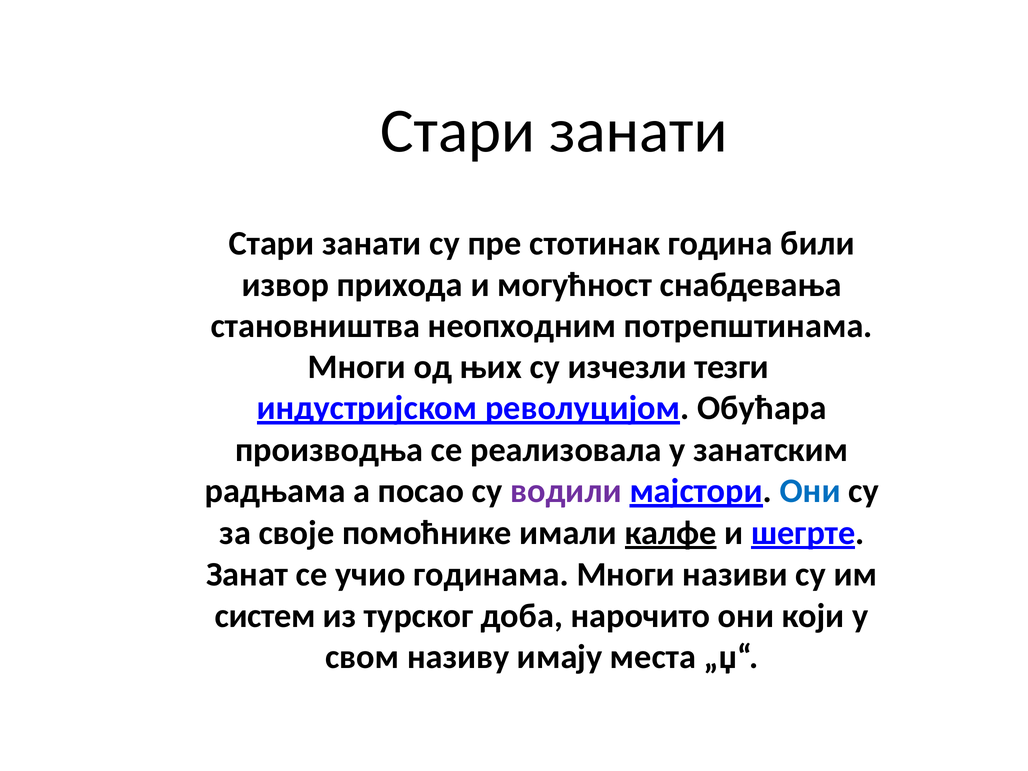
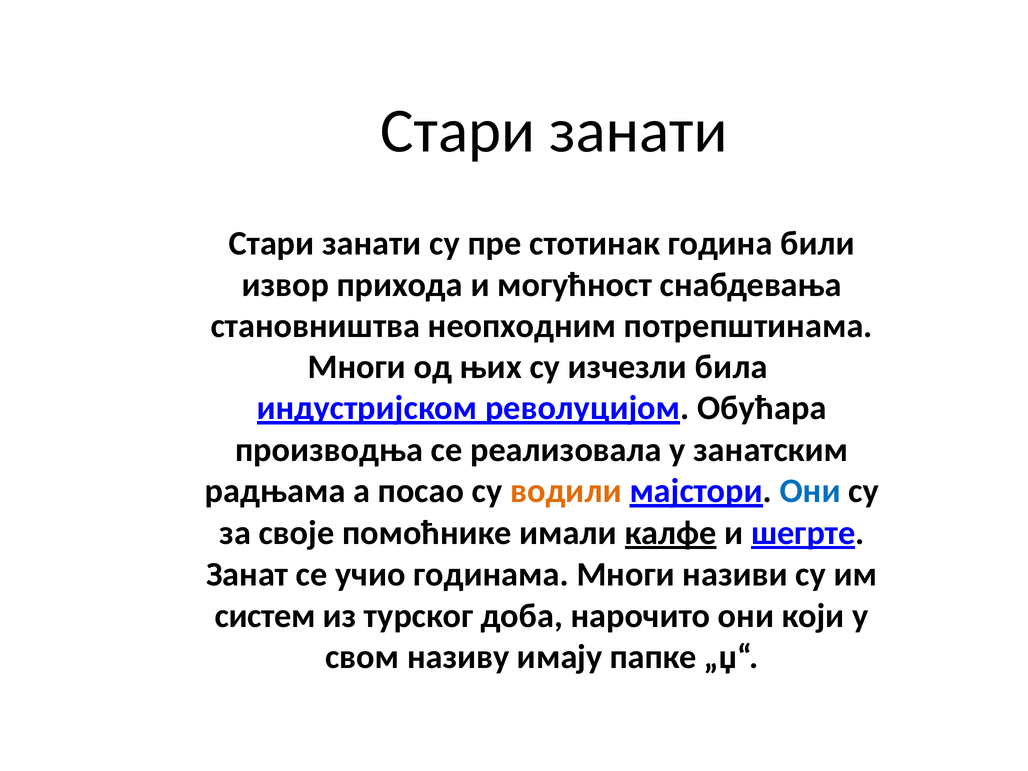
тезги: тезги -> била (731, 367)
водили colour: purple -> orange (566, 491)
места: места -> папке (653, 657)
